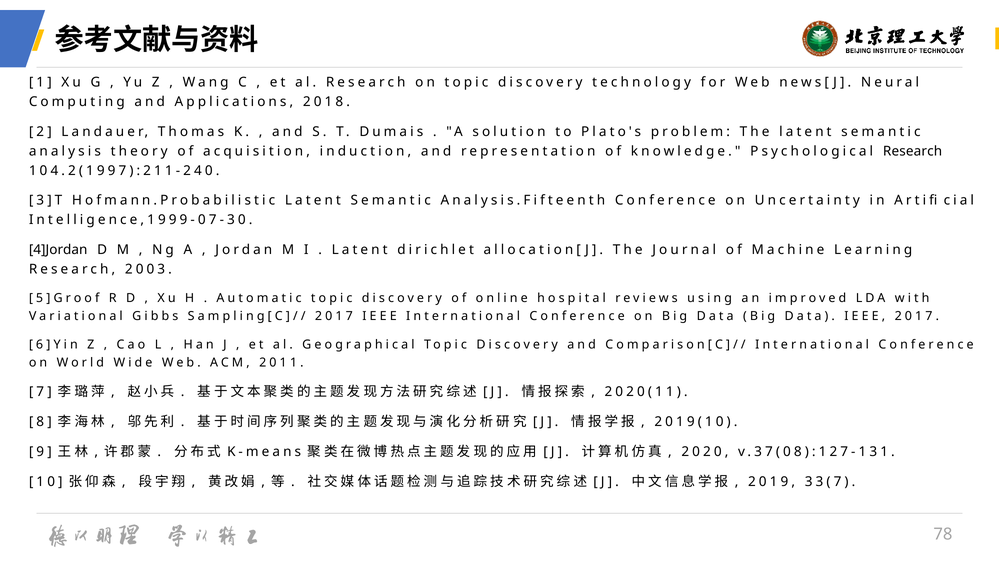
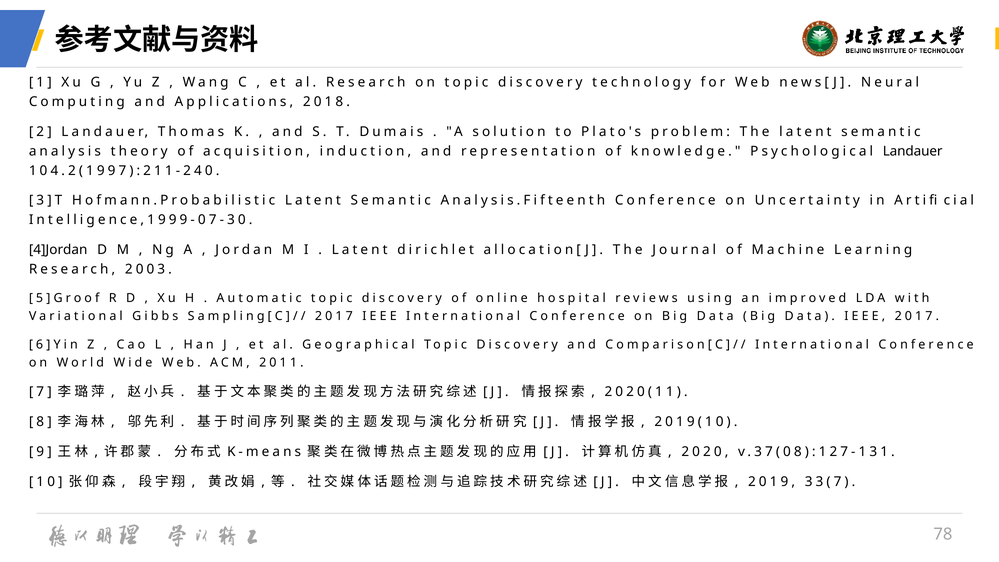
Psychological Research: Research -> Landauer (913, 151)
